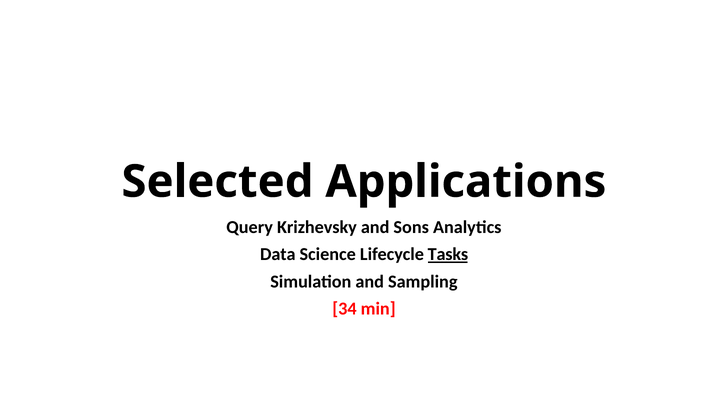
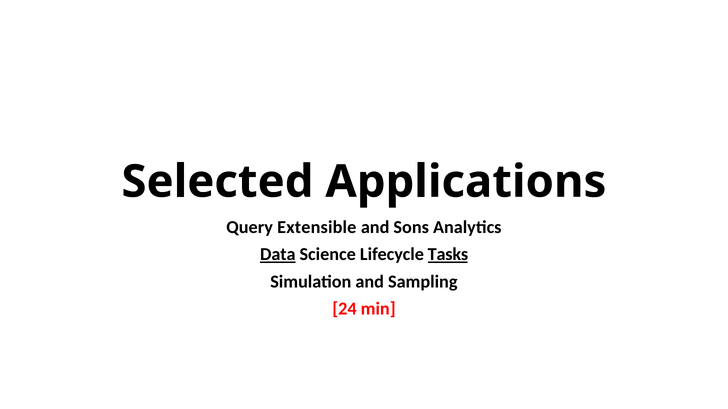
Krizhevsky: Krizhevsky -> Extensible (317, 228)
Data underline: none -> present (278, 255)
34: 34 -> 24 (344, 309)
